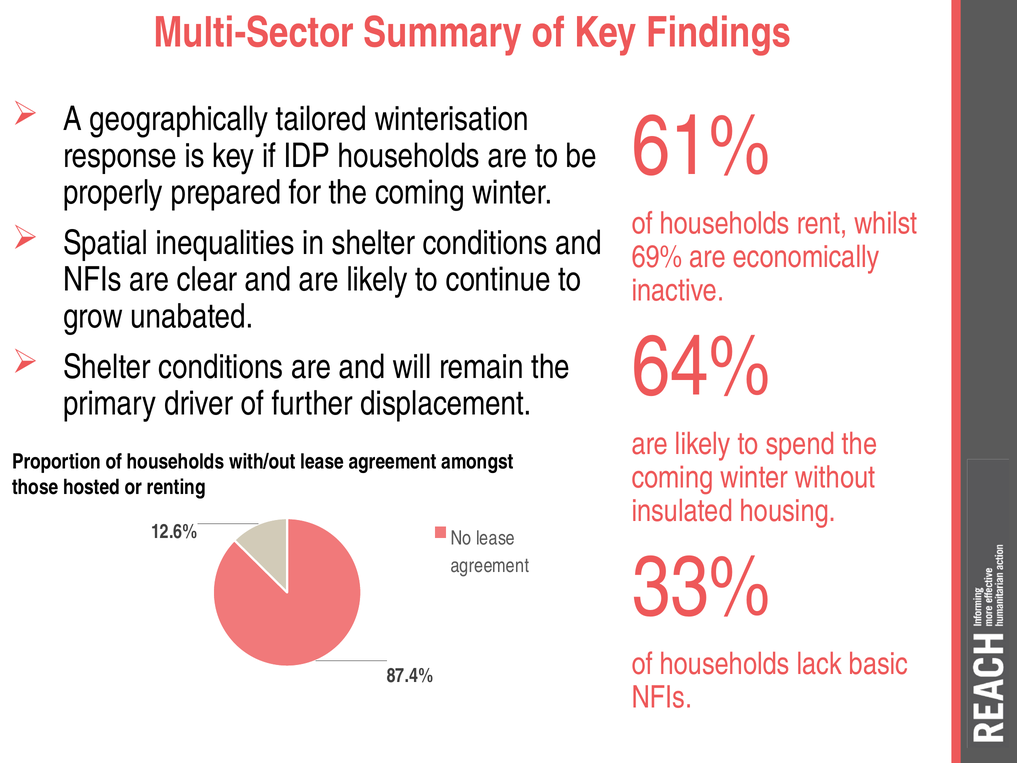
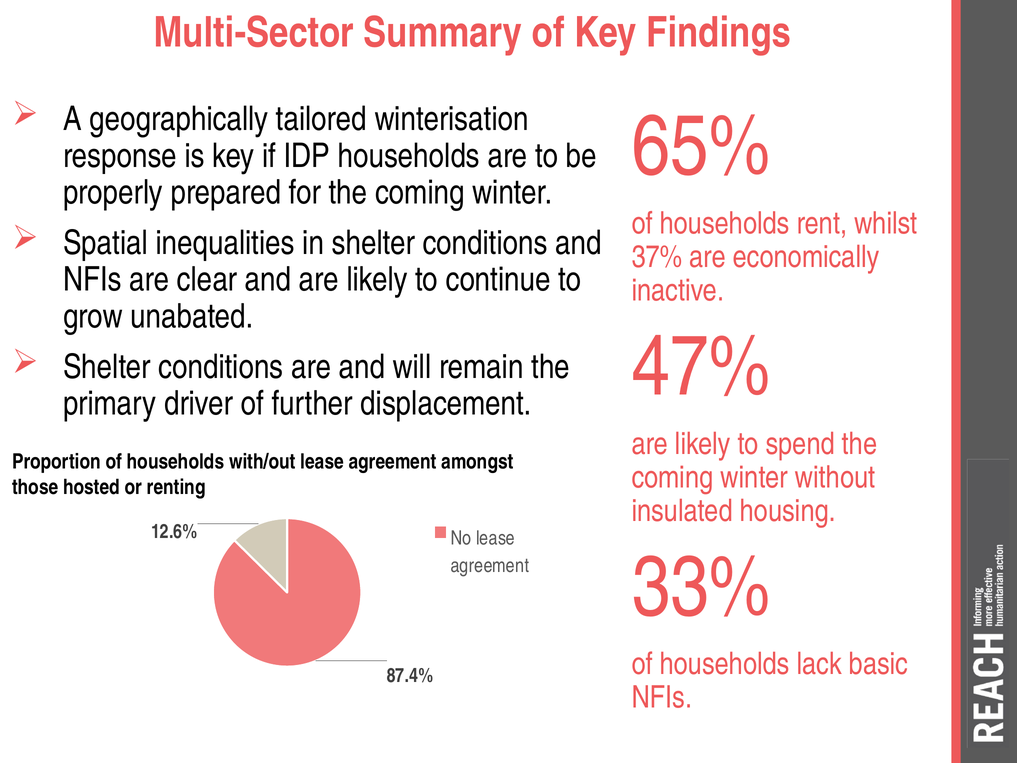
61%: 61% -> 65% (701, 146)
69%: 69% -> 37% (657, 257)
64%: 64% -> 47% (701, 367)
